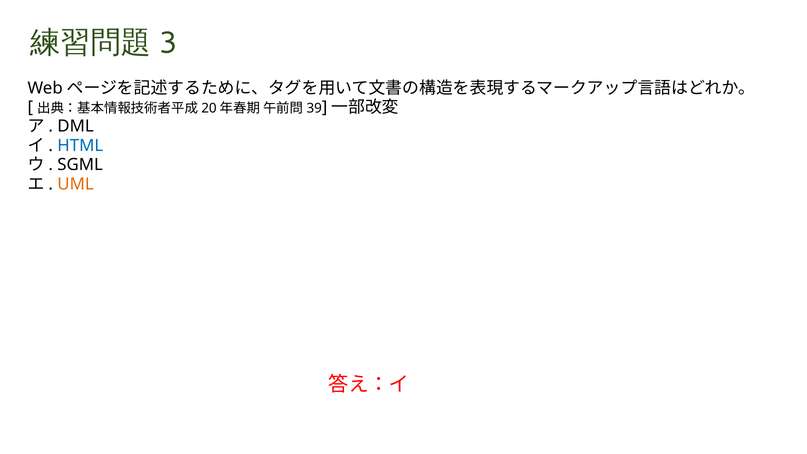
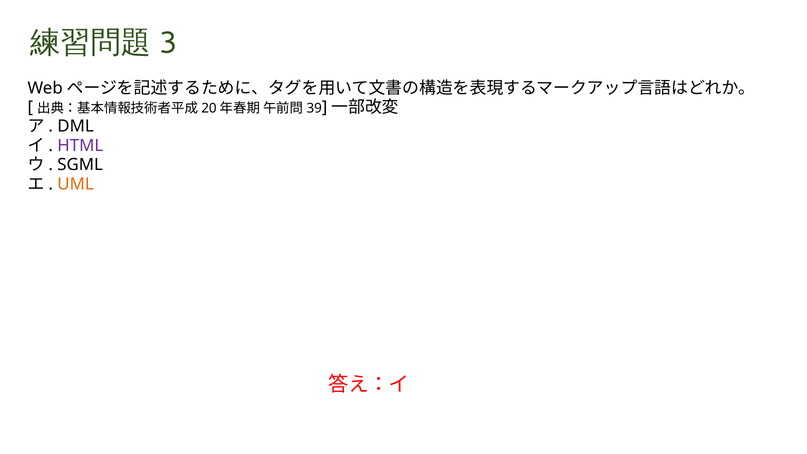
HTML colour: blue -> purple (80, 146)
